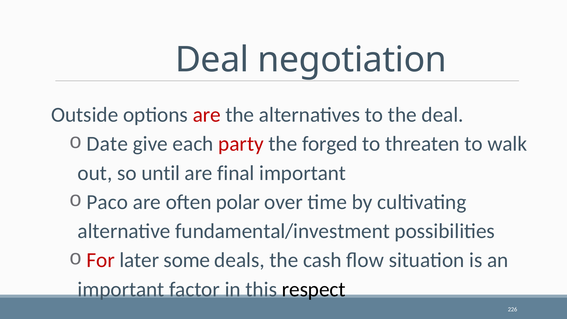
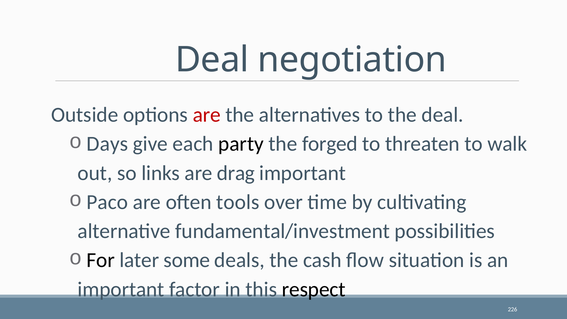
Date: Date -> Days (107, 144)
party colour: red -> black (241, 144)
until: until -> links (161, 173)
final: final -> drag (236, 173)
polar: polar -> tools (238, 202)
For colour: red -> black (101, 260)
